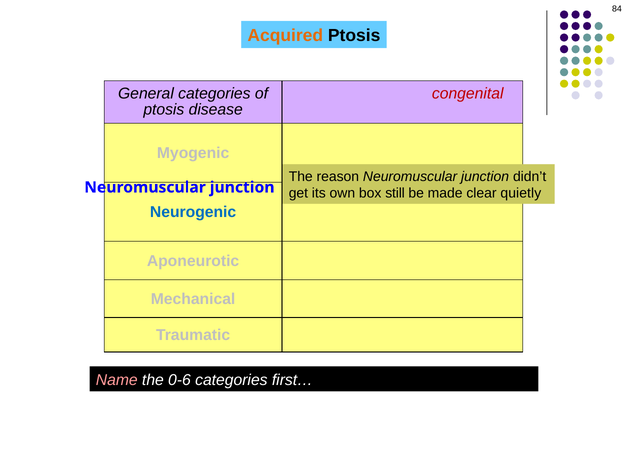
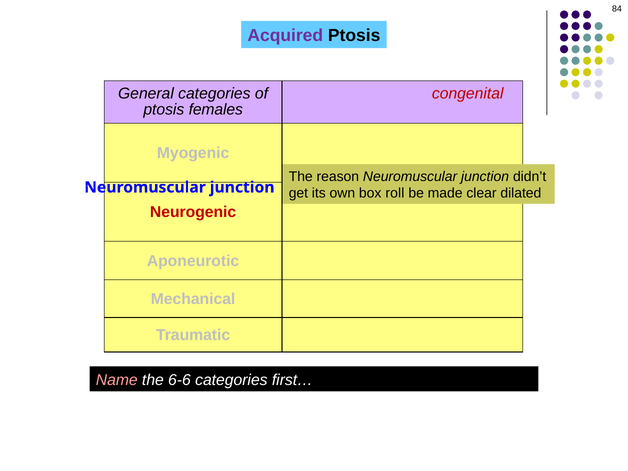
Acquired colour: orange -> purple (285, 36)
disease: disease -> females (216, 110)
still: still -> roll (395, 193)
quietly: quietly -> dilated (521, 193)
Neurogenic colour: blue -> red (193, 212)
0-6: 0-6 -> 6-6 (179, 380)
